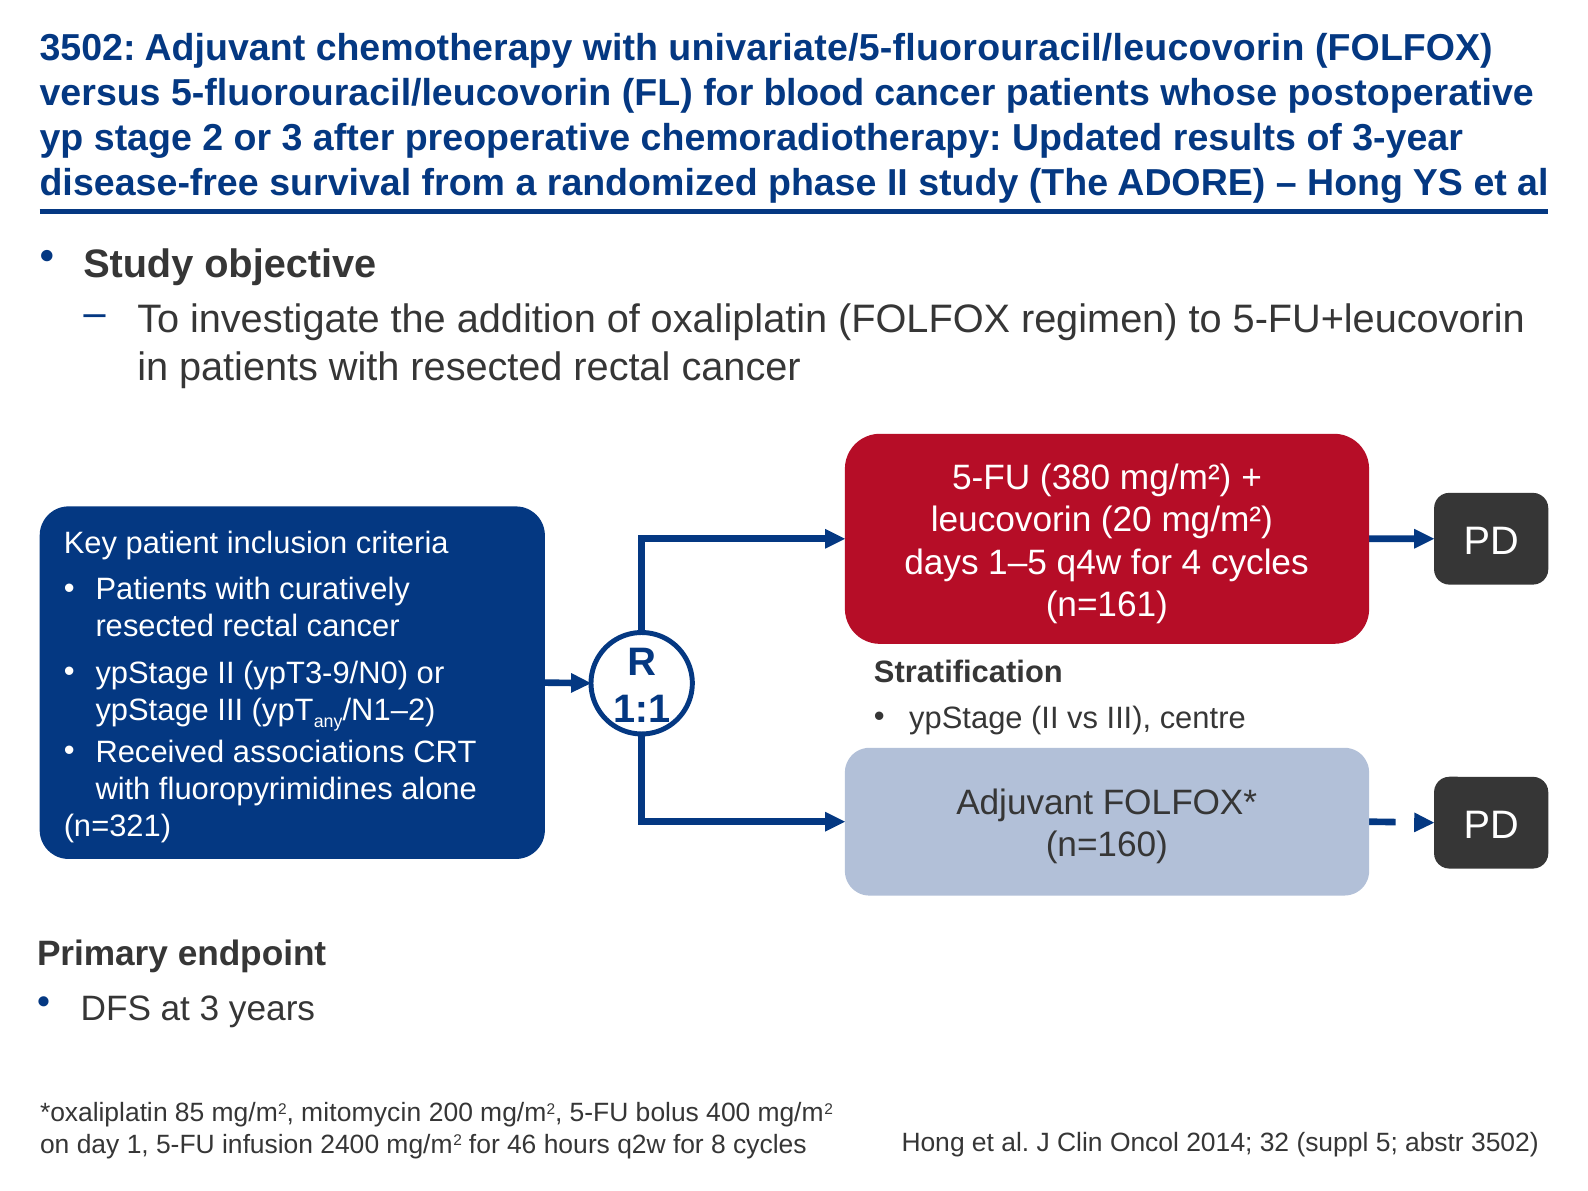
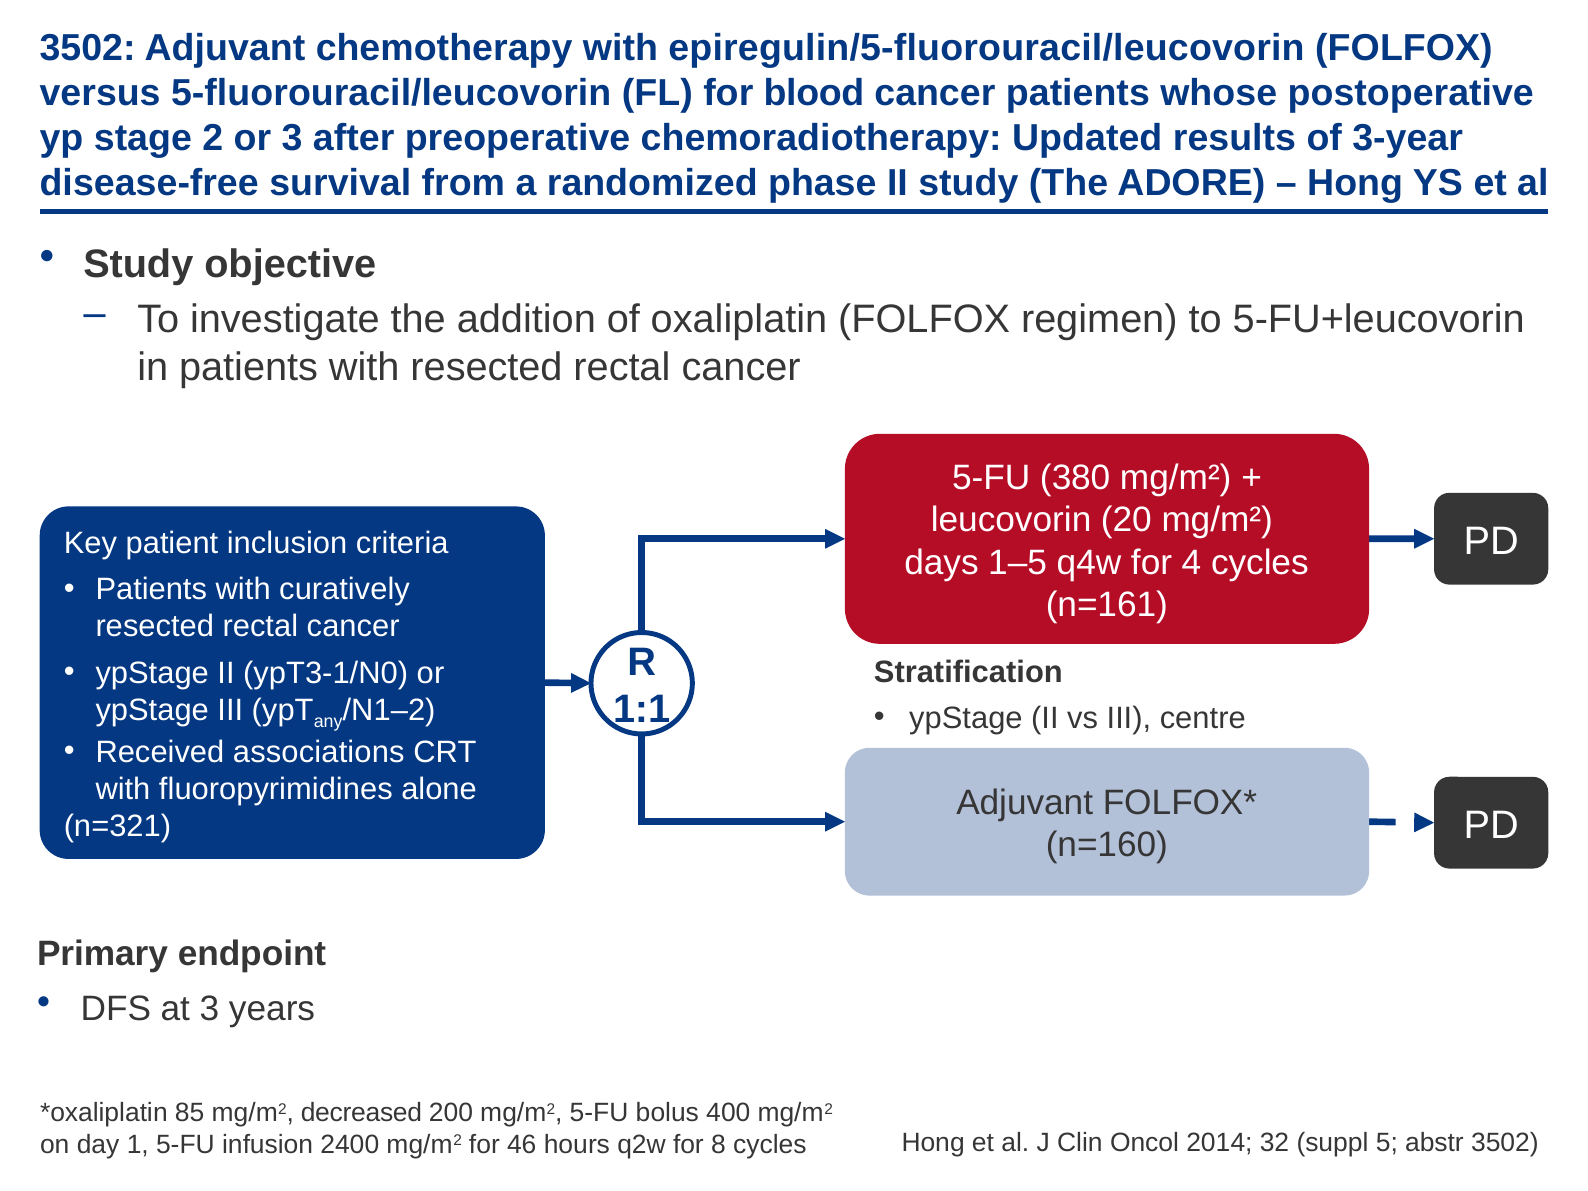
univariate/5-fluorouracil/leucovorin: univariate/5-fluorouracil/leucovorin -> epiregulin/5-fluorouracil/leucovorin (986, 48)
ypT3-9/N0: ypT3-9/N0 -> ypT3-1/N0 (326, 673)
mitomycin: mitomycin -> decreased (361, 1113)
